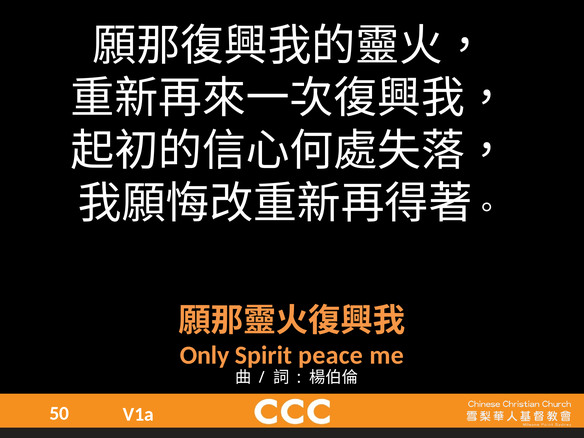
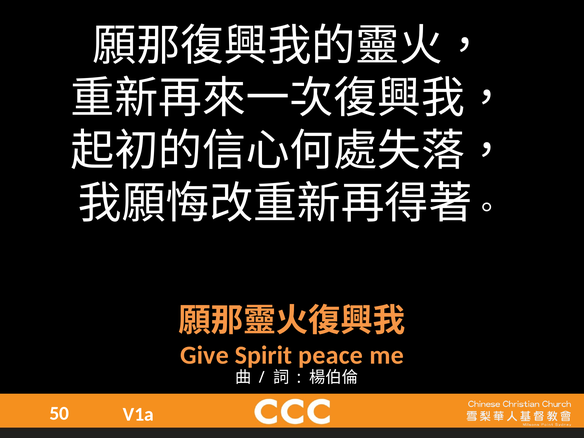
Only: Only -> Give (204, 355)
